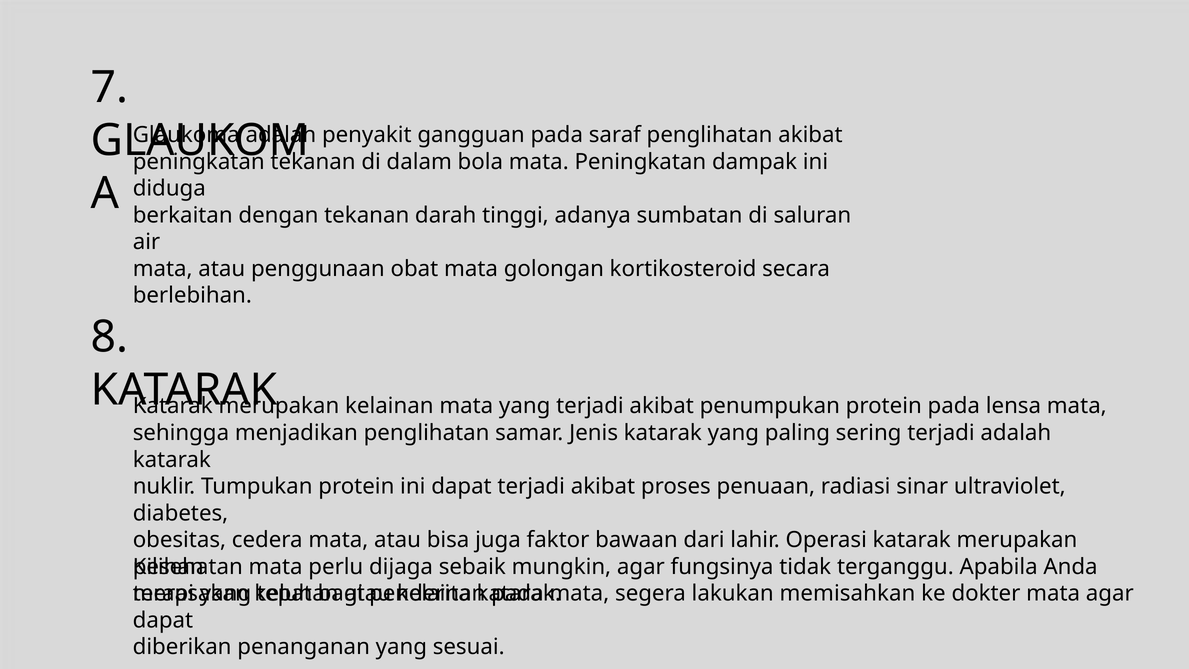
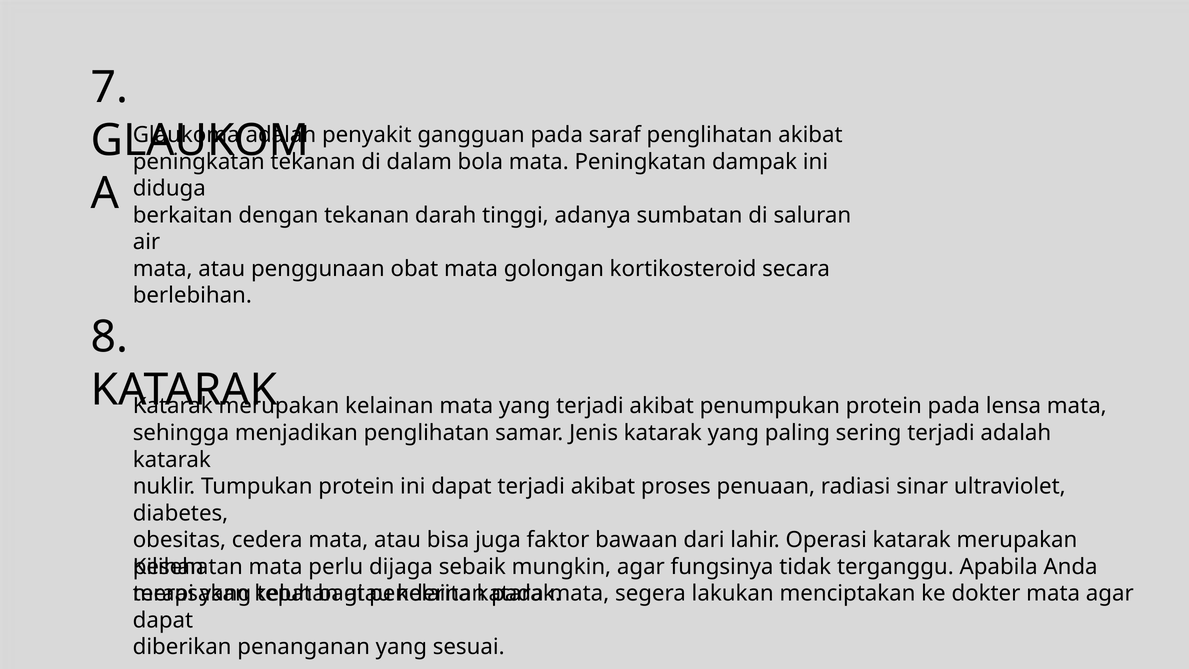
memisahkan: memisahkan -> menciptakan (847, 593)
